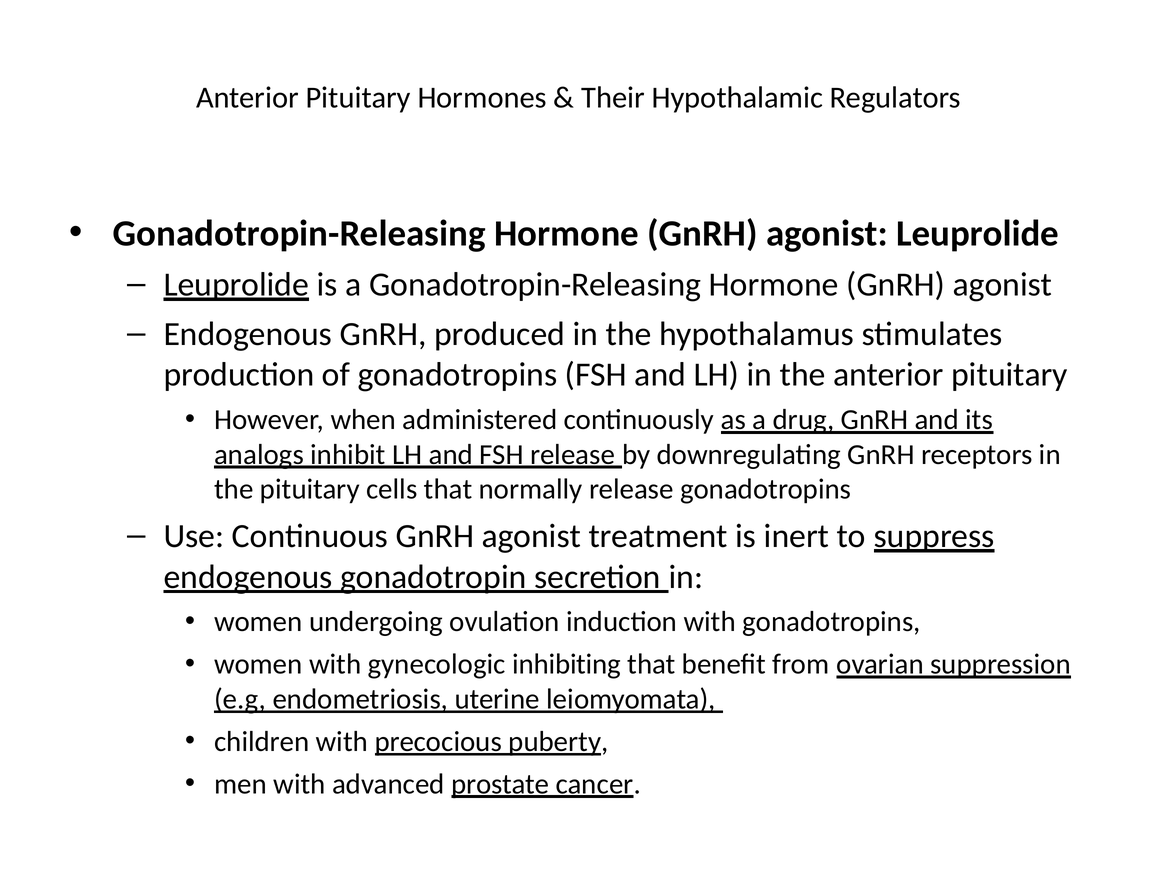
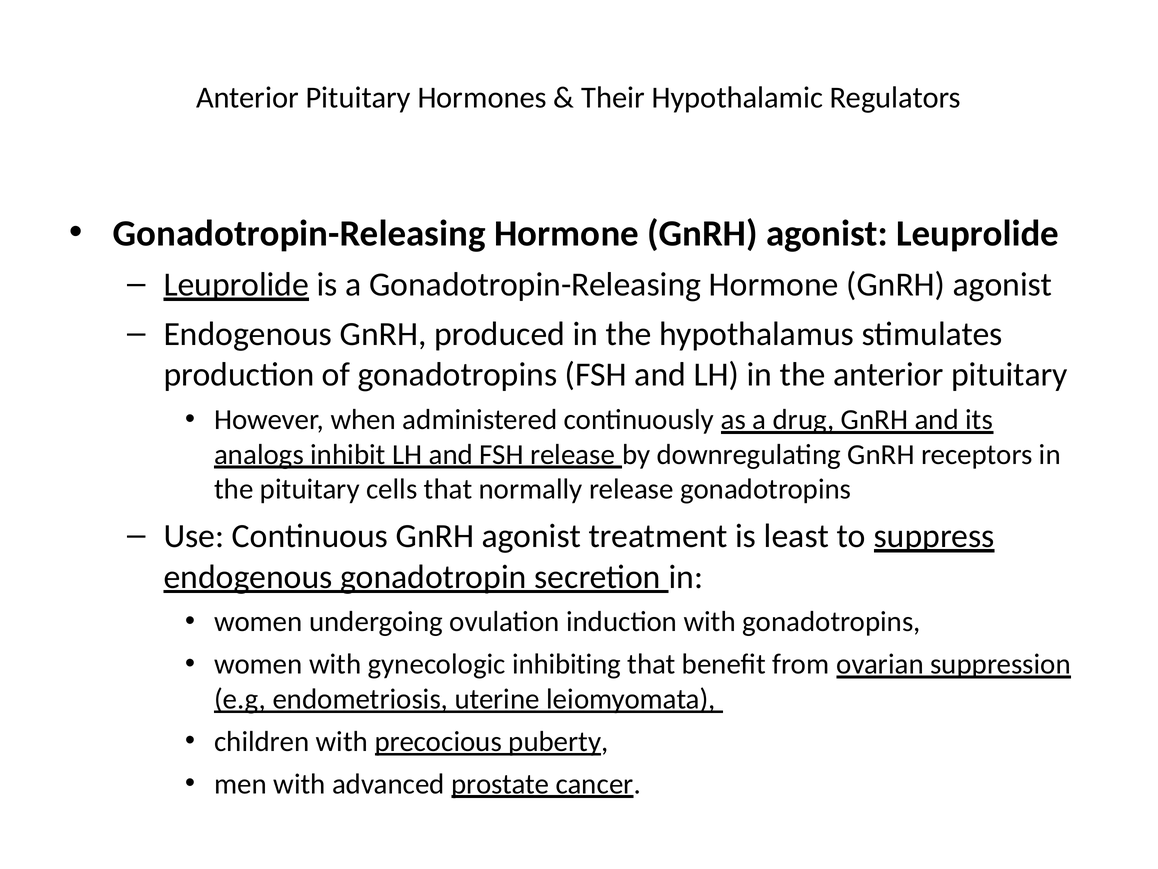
inert: inert -> least (796, 536)
